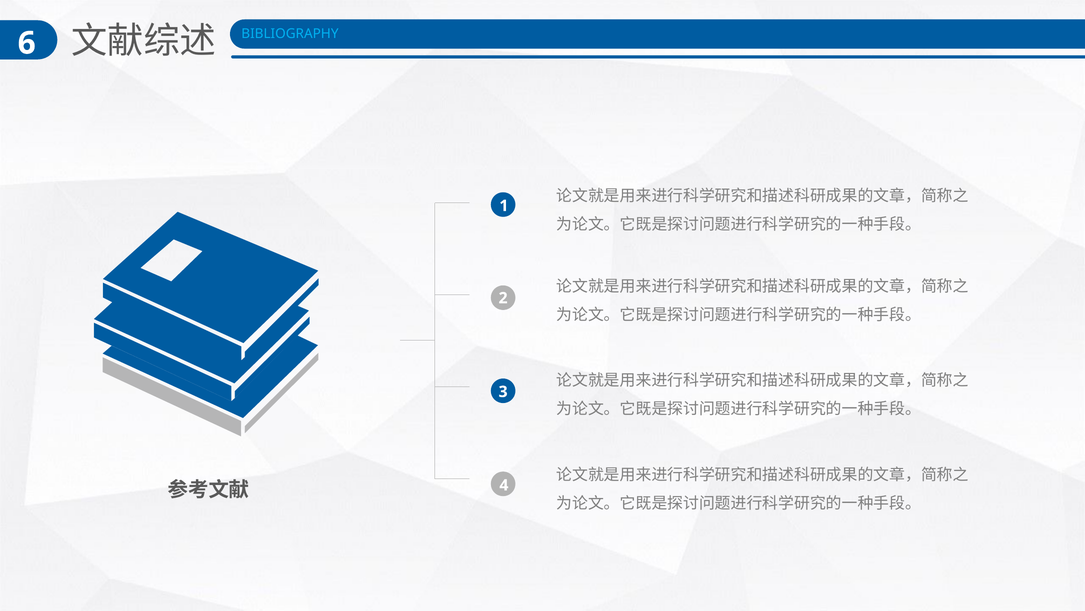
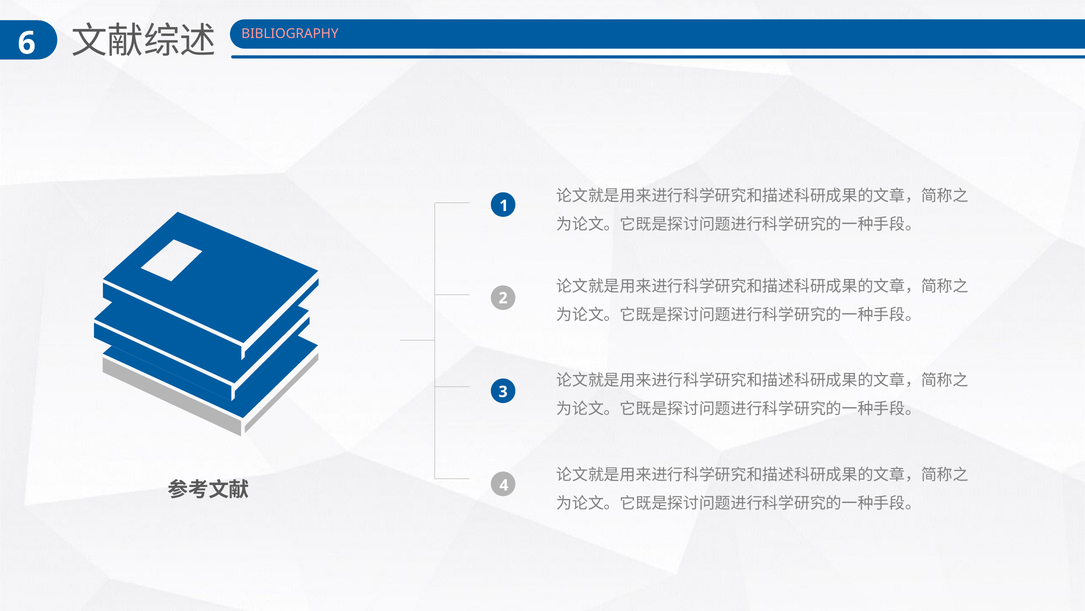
BIBLIOGRAPHY colour: light blue -> pink (290, 34)
